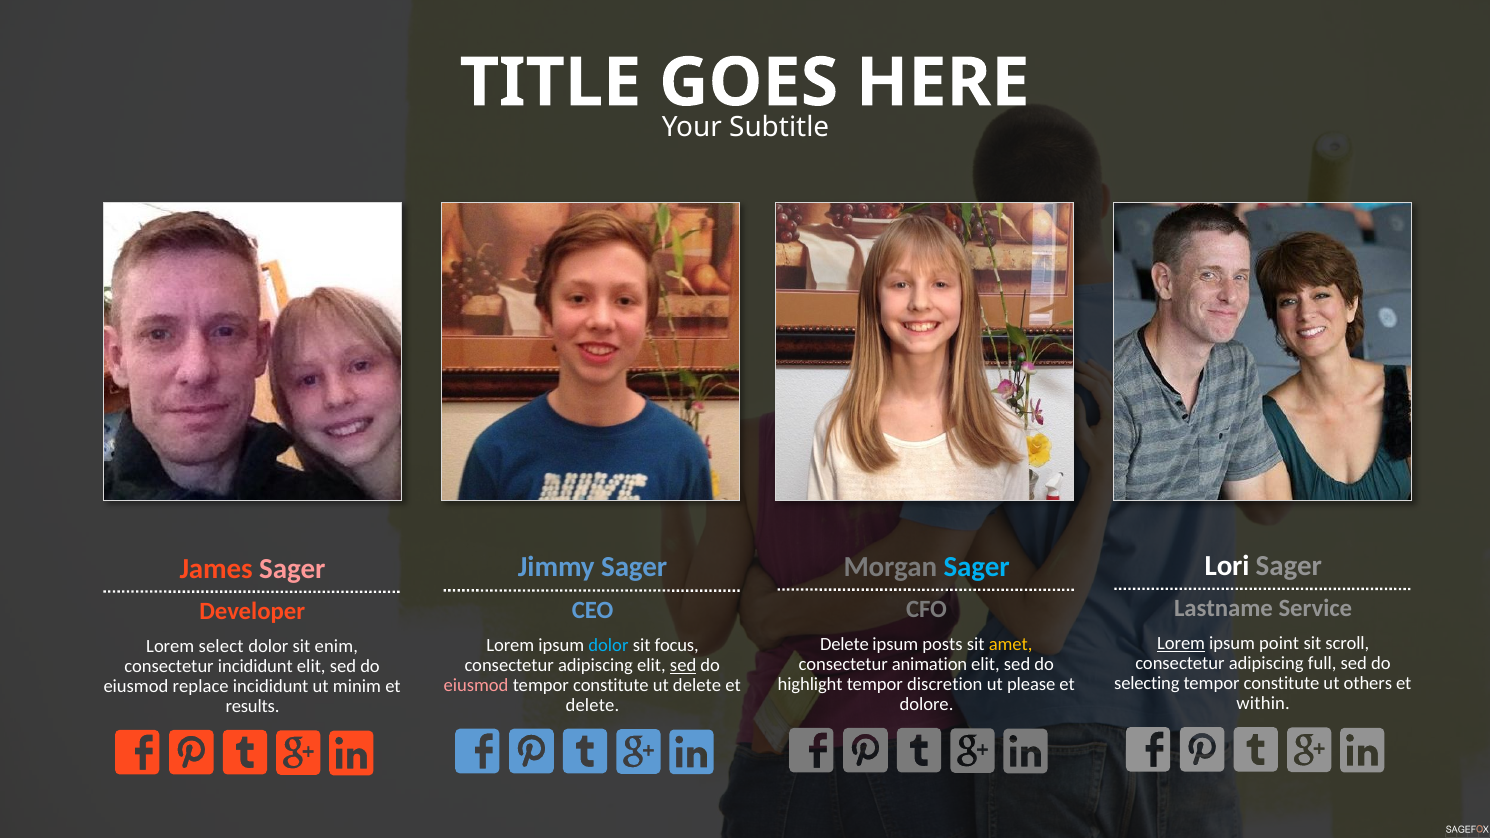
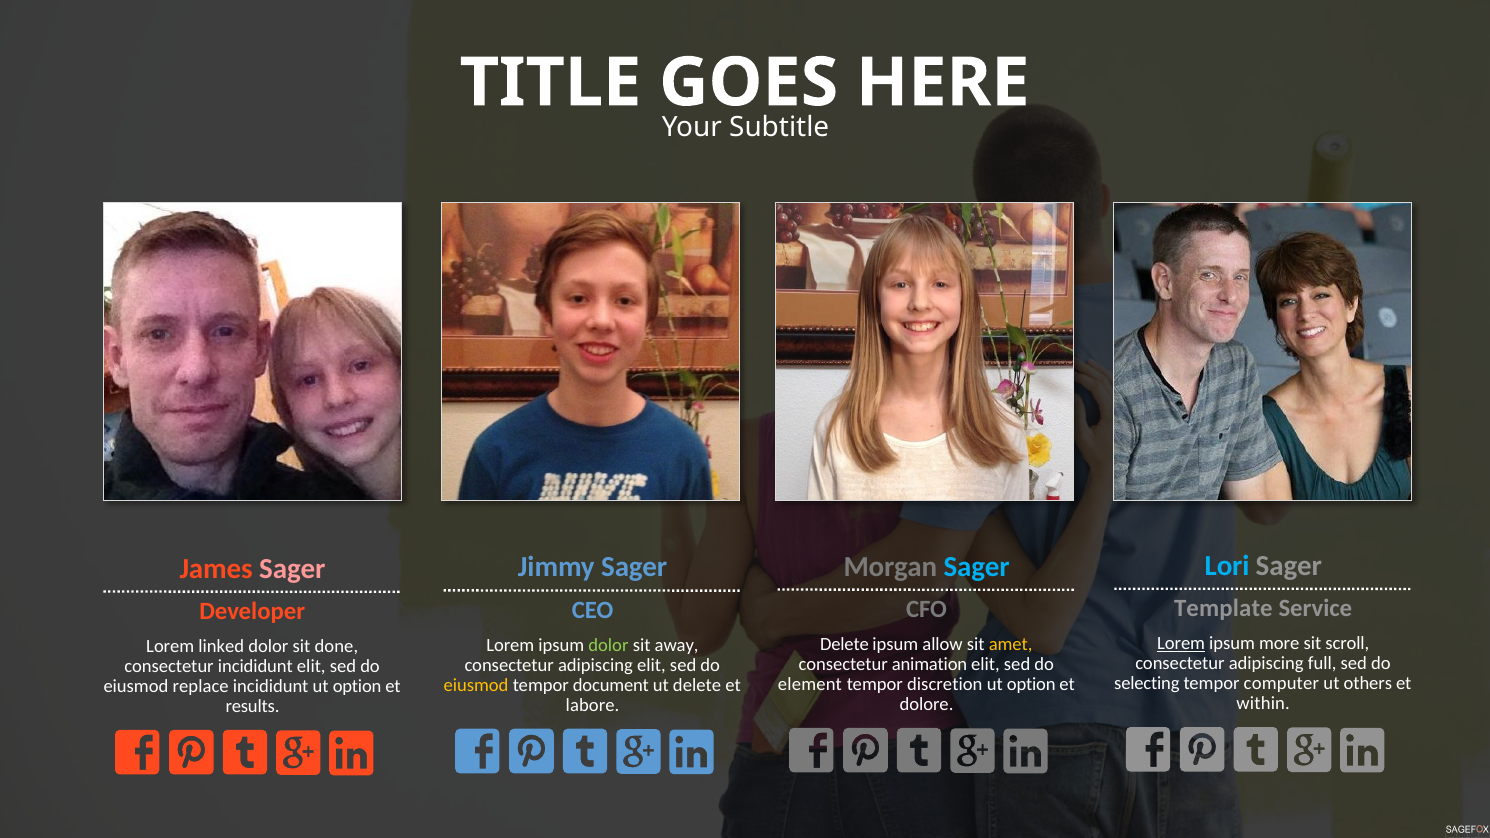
Lori colour: white -> light blue (1227, 566)
Lastname: Lastname -> Template (1223, 609)
point: point -> more (1279, 644)
posts: posts -> allow (943, 644)
dolor colour: light blue -> light green (608, 645)
focus: focus -> away (677, 645)
select: select -> linked (221, 646)
enim: enim -> done (336, 646)
sed underline: present -> none (683, 665)
constitute: constitute -> computer (1281, 684)
highlight: highlight -> element (810, 685)
please: please -> option (1031, 685)
eiusmod colour: pink -> yellow (476, 686)
constitute: constitute -> document (611, 686)
incididunt ut minim: minim -> option (357, 687)
delete: delete -> labore (593, 706)
